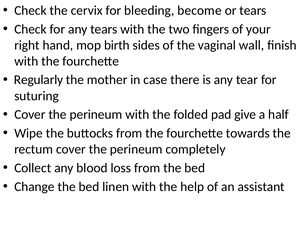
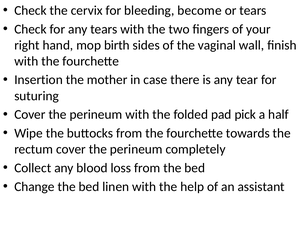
Regularly: Regularly -> Insertion (39, 80)
give: give -> pick (245, 115)
